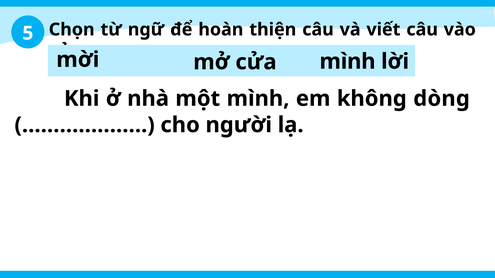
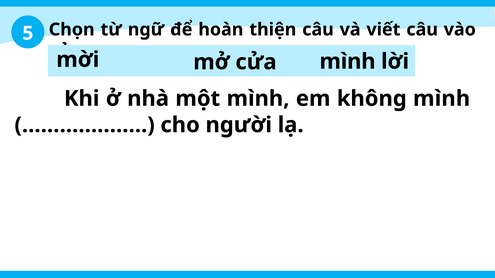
không dòng: dòng -> mình (442, 99)
